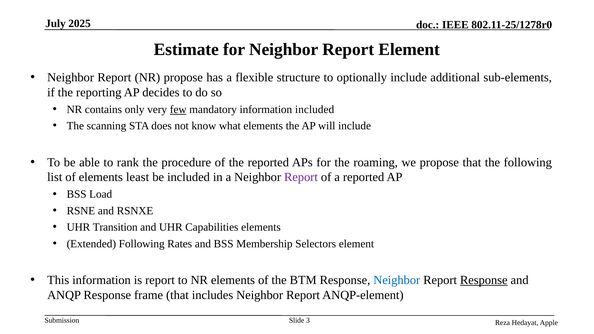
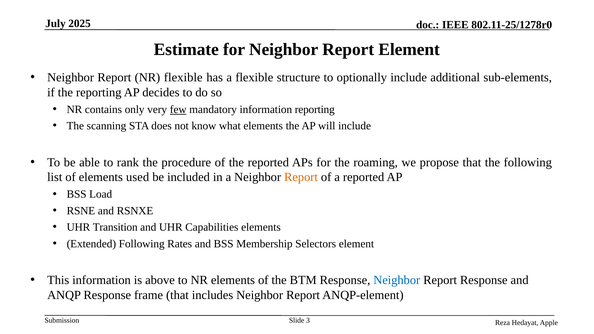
NR propose: propose -> flexible (183, 78)
information included: included -> reporting (315, 109)
least: least -> used (138, 177)
Report colour: purple -> orange (301, 177)
is report: report -> above (160, 280)
Response underline: present -> none (484, 280)
